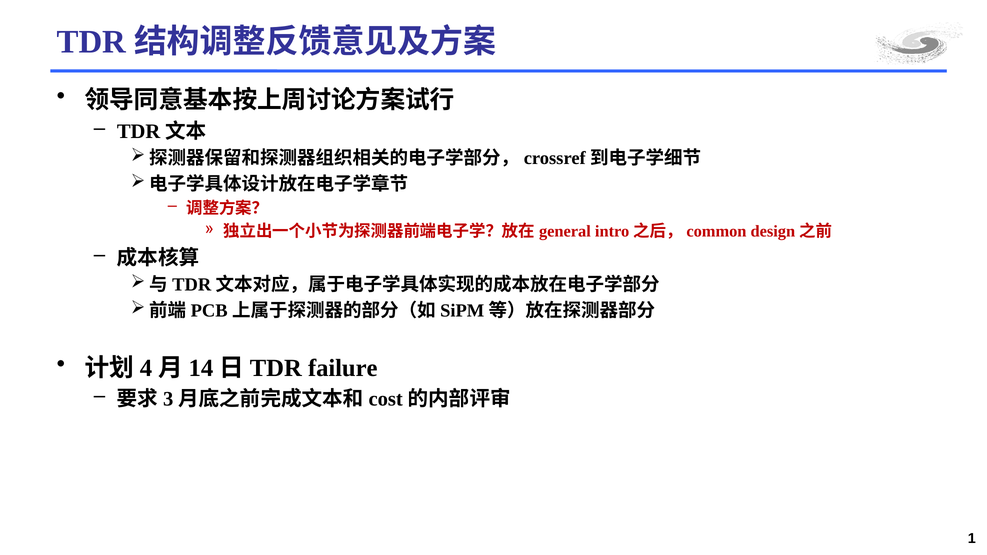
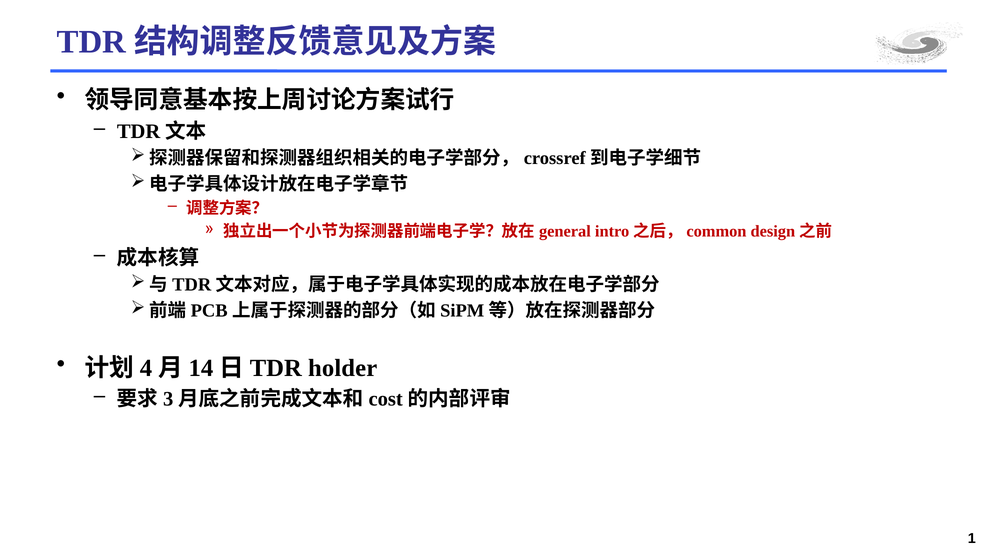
failure: failure -> holder (343, 368)
